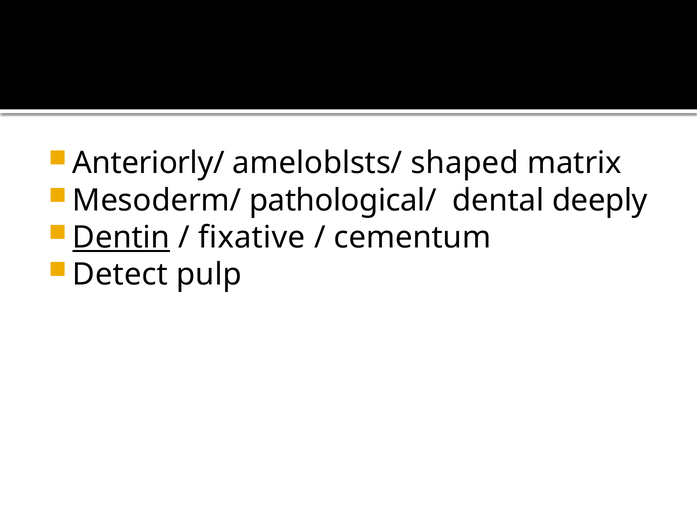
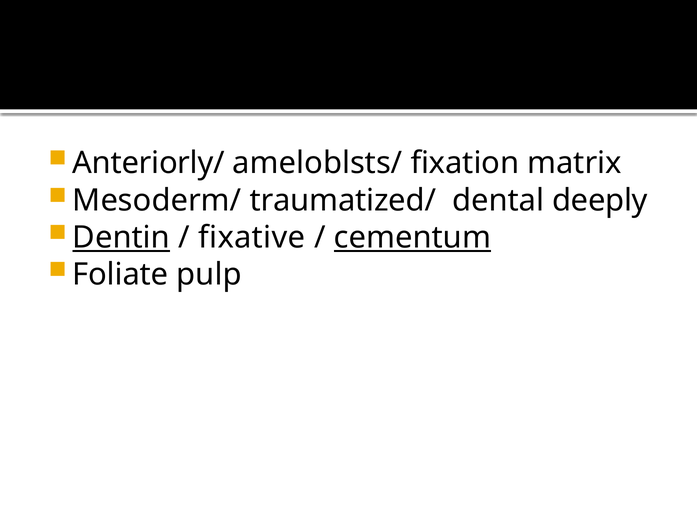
shaped: shaped -> fixation (465, 163)
pathological/: pathological/ -> traumatized/ (343, 200)
cementum underline: none -> present (412, 237)
Detect: Detect -> Foliate (120, 275)
